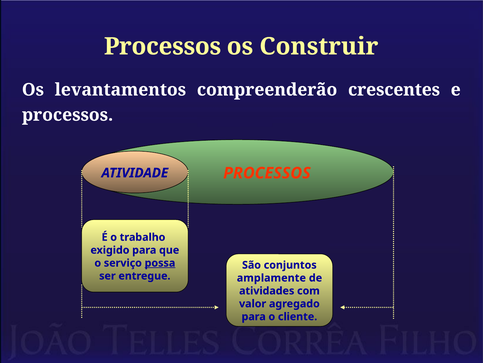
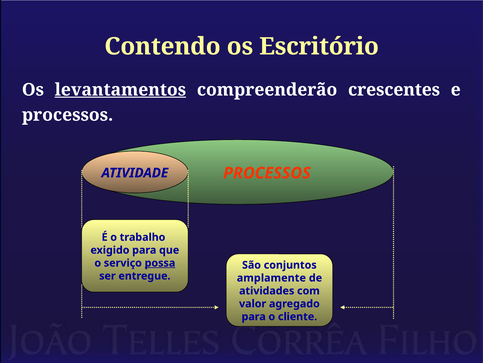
Processos: Processos -> Contendo (162, 46)
Construir: Construir -> Escritório (319, 46)
levantamentos underline: none -> present (120, 90)
